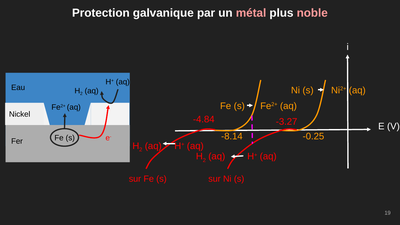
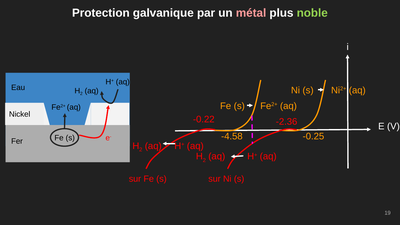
noble colour: pink -> light green (312, 13)
-4.84: -4.84 -> -0.22 (204, 119)
-3.27: -3.27 -> -2.36 (287, 122)
-8.14: -8.14 -> -4.58 (232, 136)
